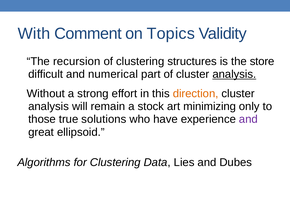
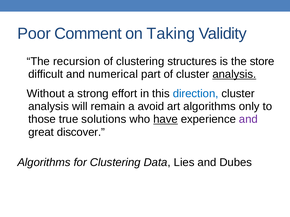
With: With -> Poor (34, 34)
Topics: Topics -> Taking (171, 34)
direction colour: orange -> blue (196, 94)
stock: stock -> avoid (151, 107)
art minimizing: minimizing -> algorithms (210, 107)
have underline: none -> present (166, 120)
ellipsoid: ellipsoid -> discover (81, 132)
